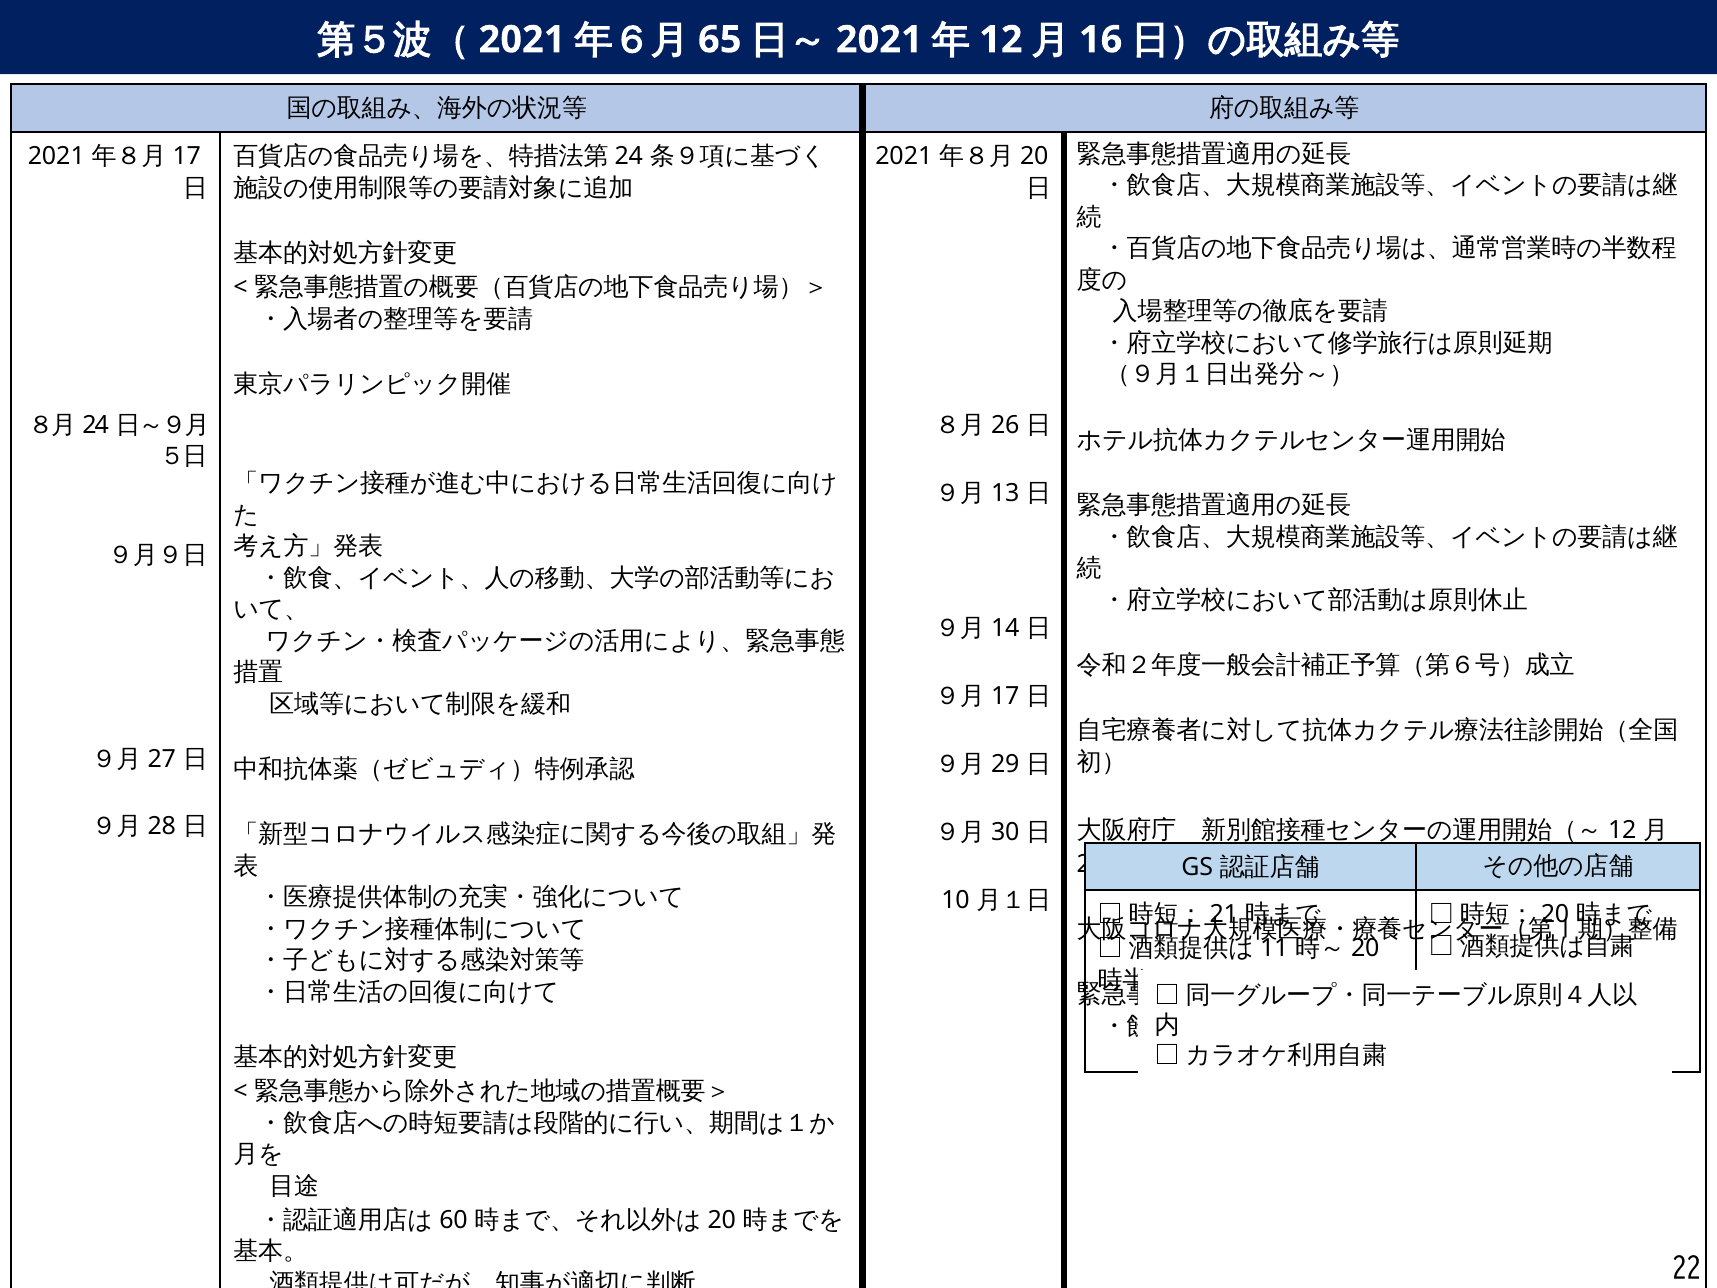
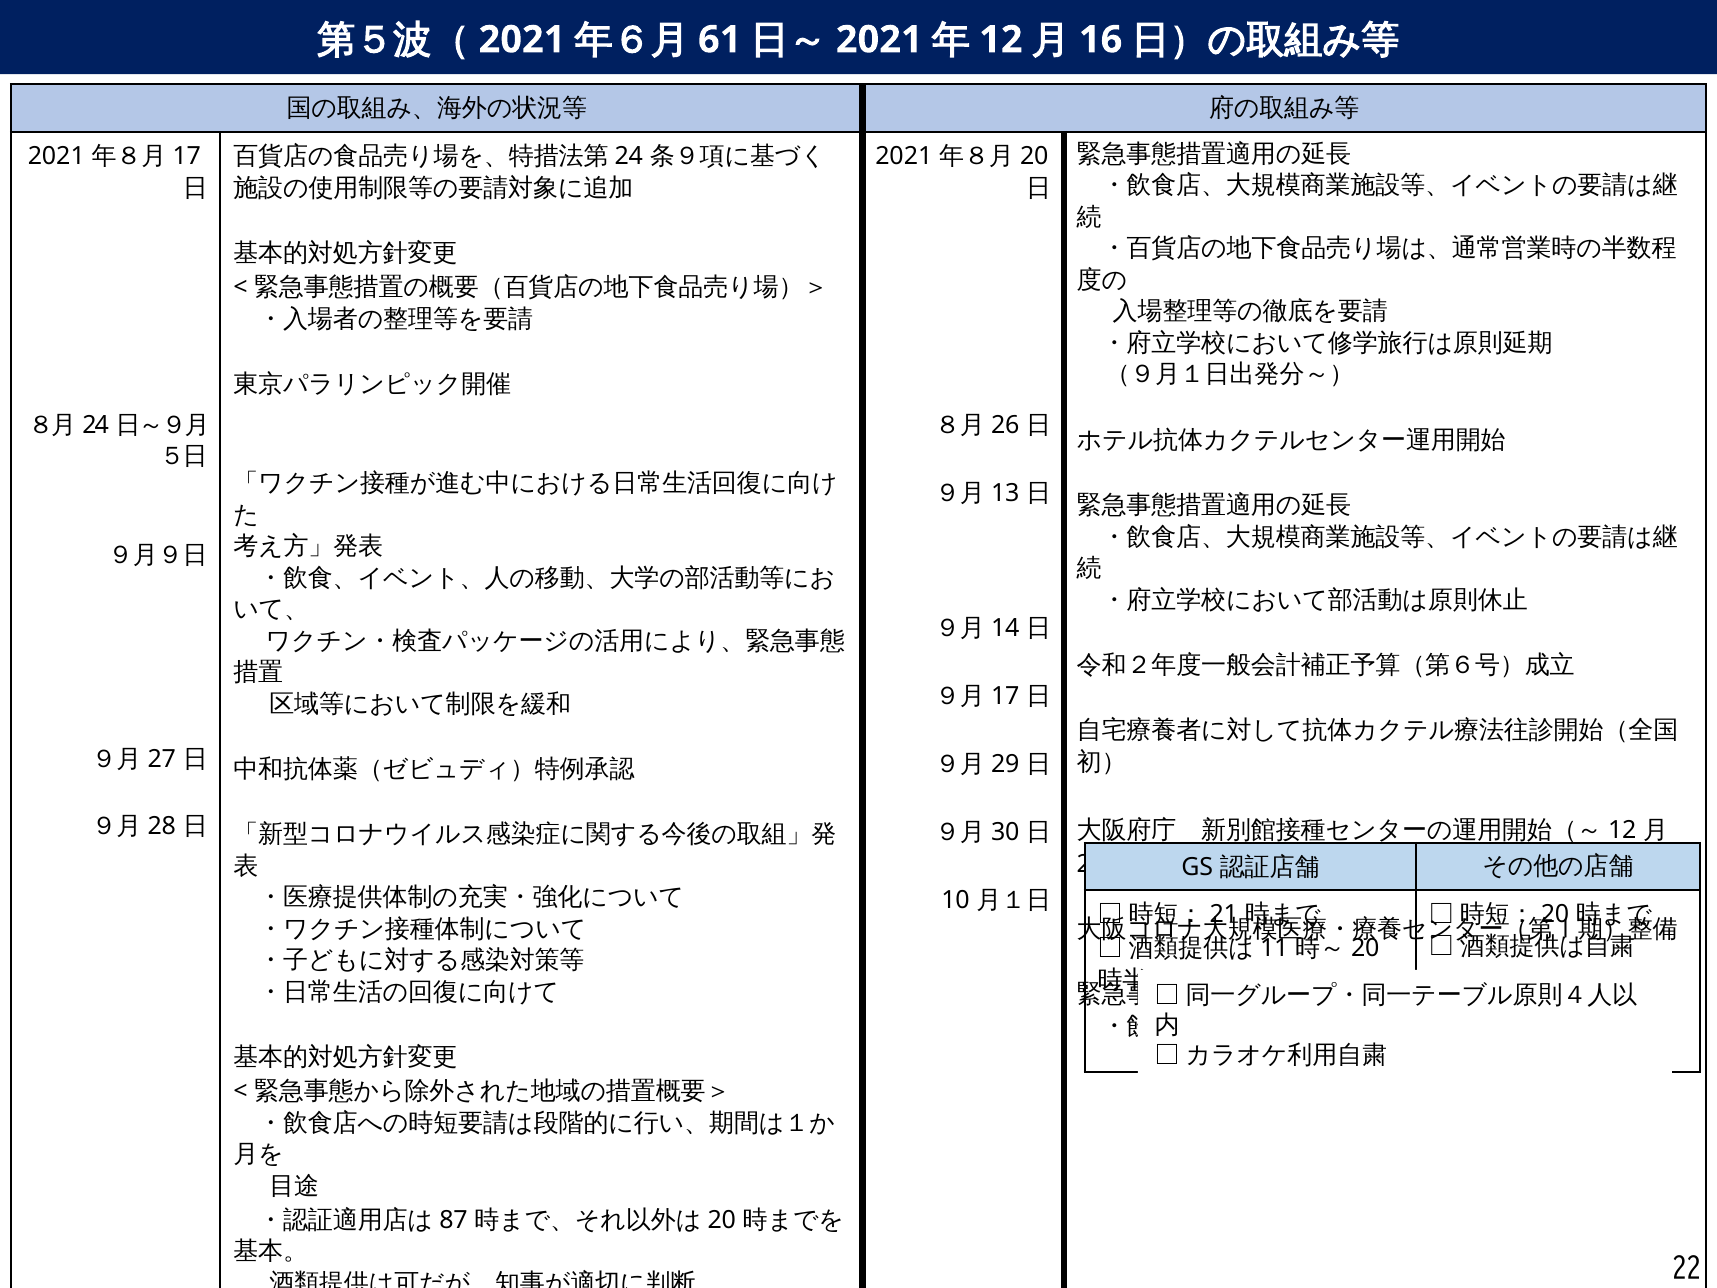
65: 65 -> 61 (720, 40)
60: 60 -> 87 (454, 1220)
